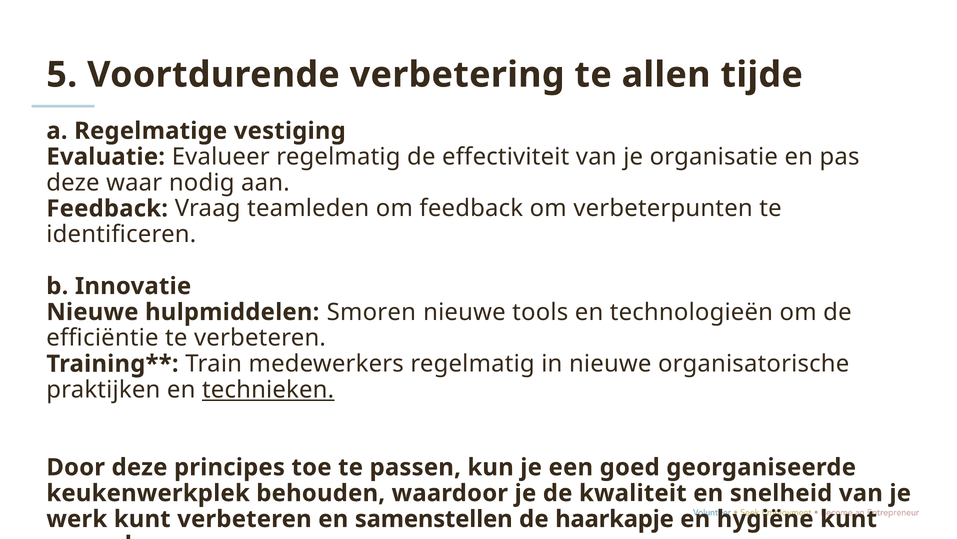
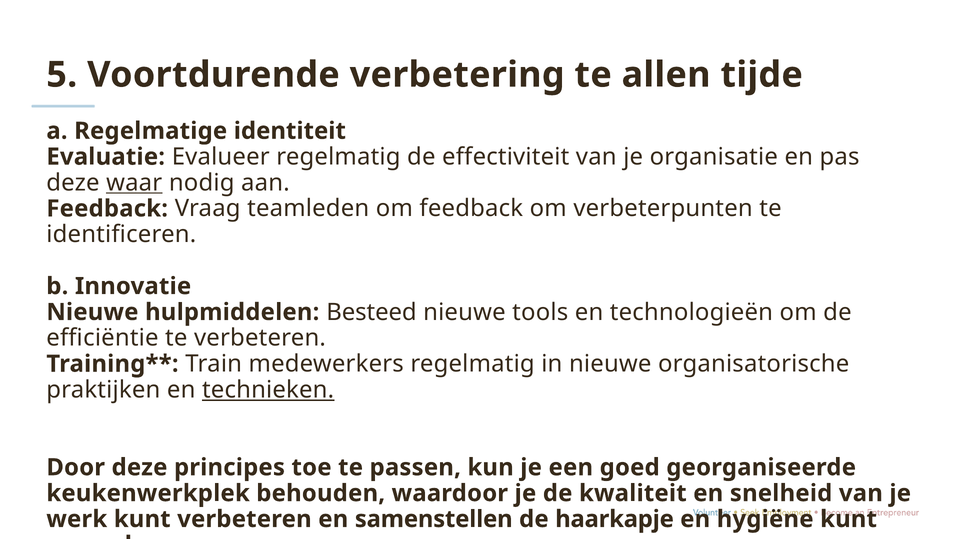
vestiging: vestiging -> identiteit (290, 131)
waar underline: none -> present (134, 182)
Smoren: Smoren -> Besteed (371, 312)
